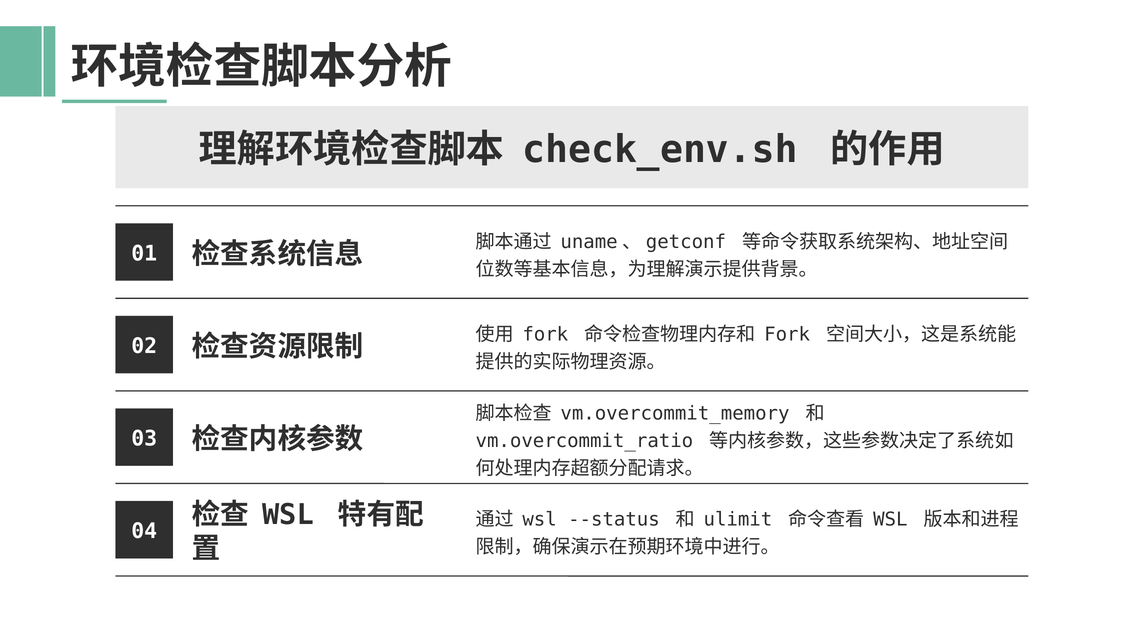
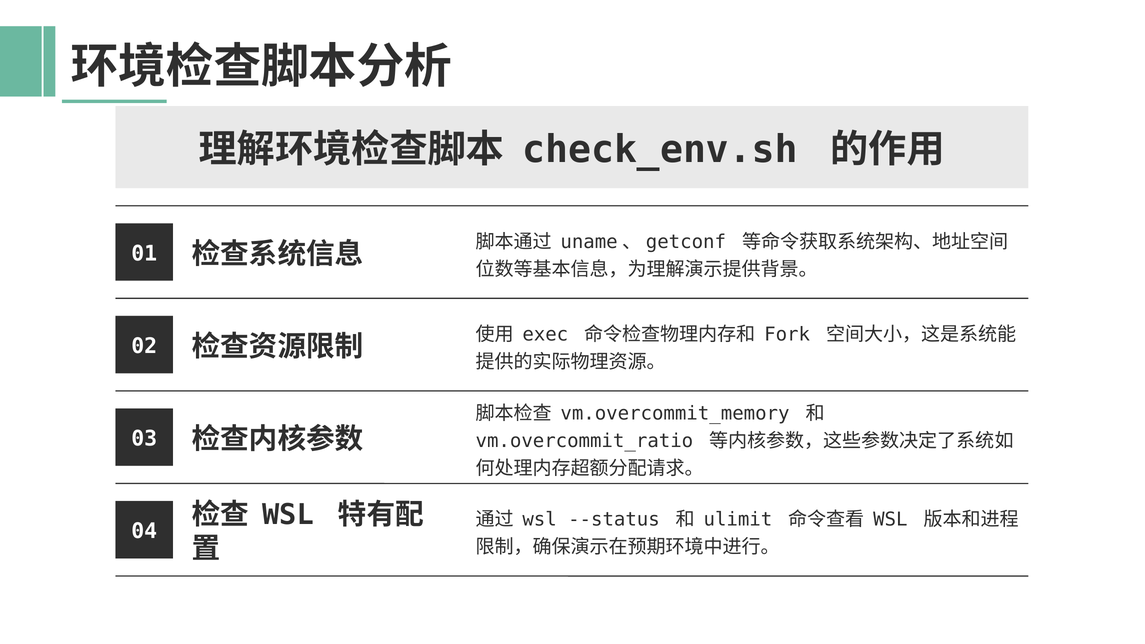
fork: fork -> exec (545, 335)
